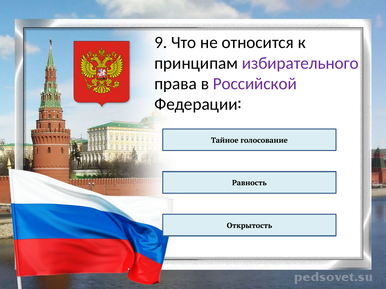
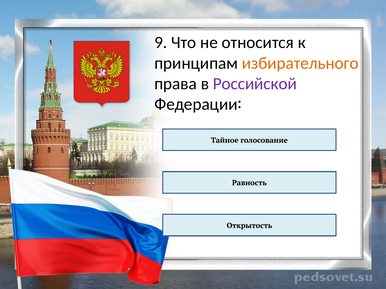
избирательного colour: purple -> orange (300, 63)
